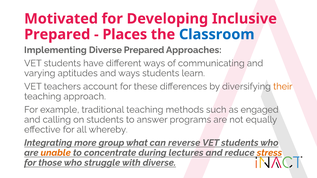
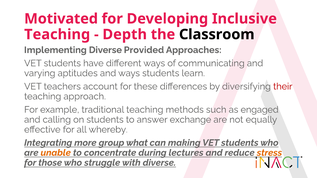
Prepared: Prepared -> Teaching (57, 34)
Places: Places -> Depth (125, 34)
Classroom colour: blue -> black (217, 34)
Diverse Prepared: Prepared -> Provided (144, 50)
their colour: orange -> red (283, 87)
programs: programs -> exchange (190, 120)
reverse: reverse -> making (184, 143)
